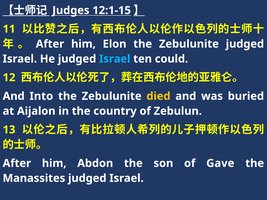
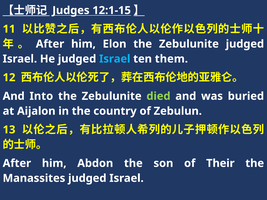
could: could -> them (171, 59)
died colour: yellow -> light green (158, 96)
Gave: Gave -> Their (220, 163)
